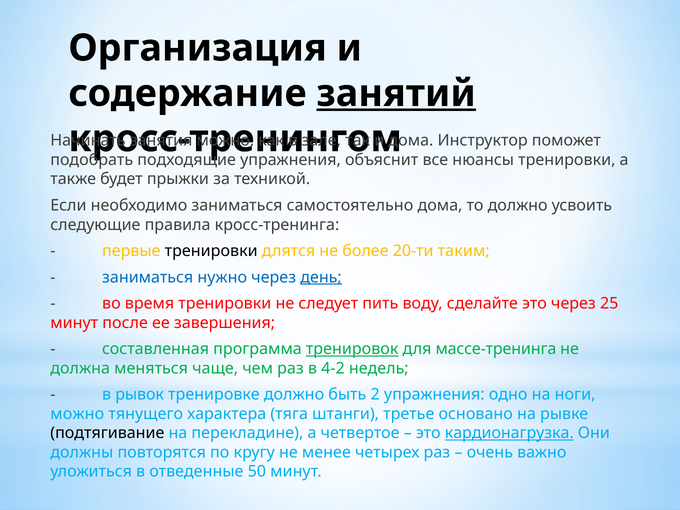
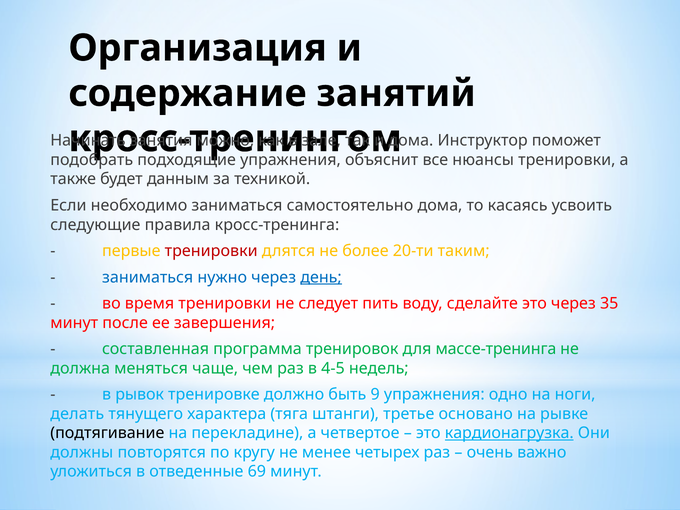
занятий underline: present -> none (396, 93)
прыжки: прыжки -> данным (178, 179)
то должно: должно -> касаясь (518, 205)
тренировки colour: black -> red (211, 251)
25: 25 -> 35 (609, 304)
тренировок underline: present -> none (352, 349)
4-2: 4-2 -> 4-5 (333, 368)
2: 2 -> 9 (375, 395)
можно: можно -> делать (77, 414)
50: 50 -> 69 (257, 472)
